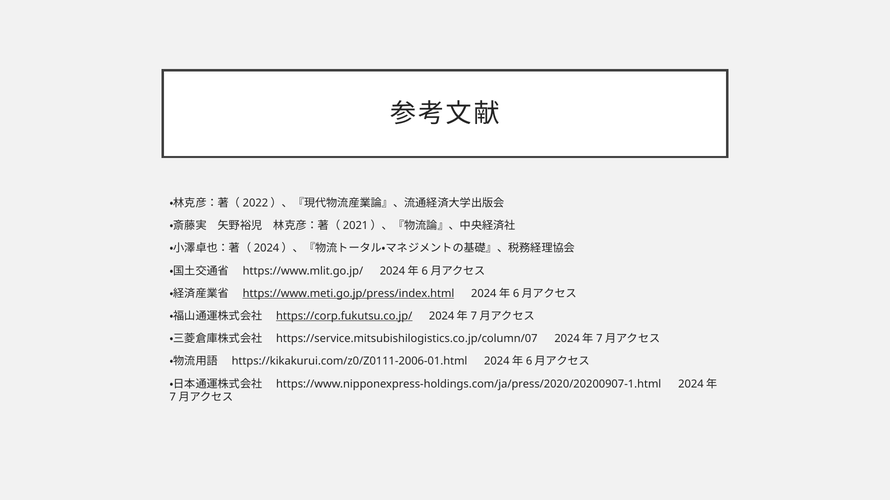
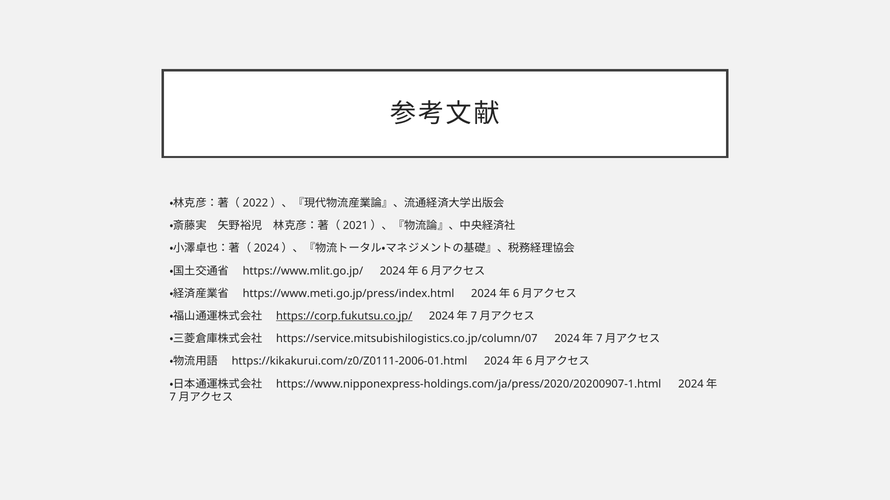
https://www.meti.go.jp/press/index.html underline: present -> none (349, 294)
